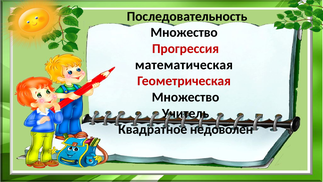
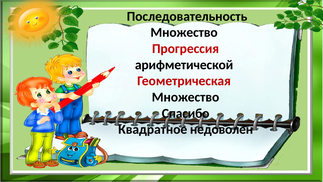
математическая: математическая -> арифметической (184, 65)
Учитель: Учитель -> Спасибо (186, 113)
